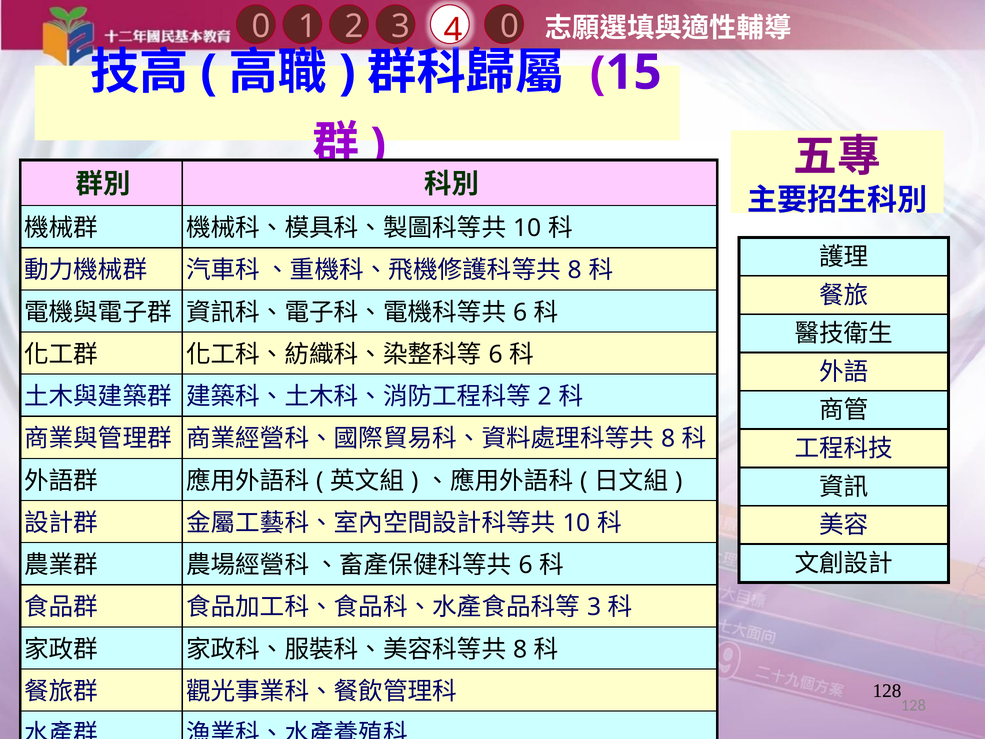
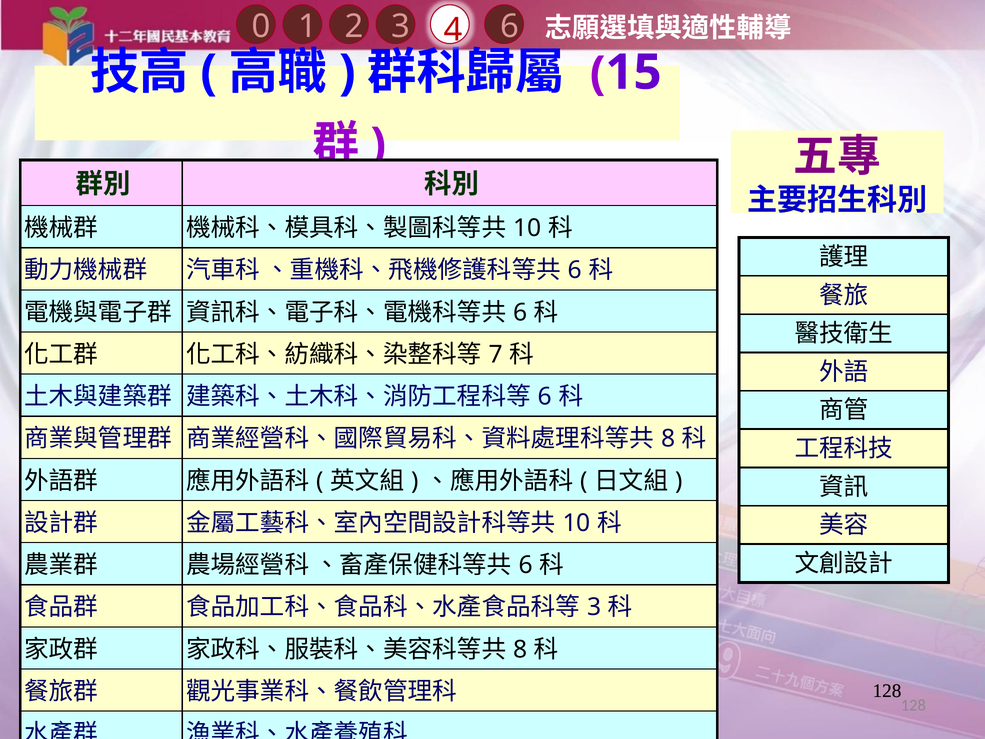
3 0: 0 -> 6 (509, 26)
8: 8 -> 6 (575, 270)
6: 6 -> 7 (496, 354)
2: 2 -> 6 (545, 397)
